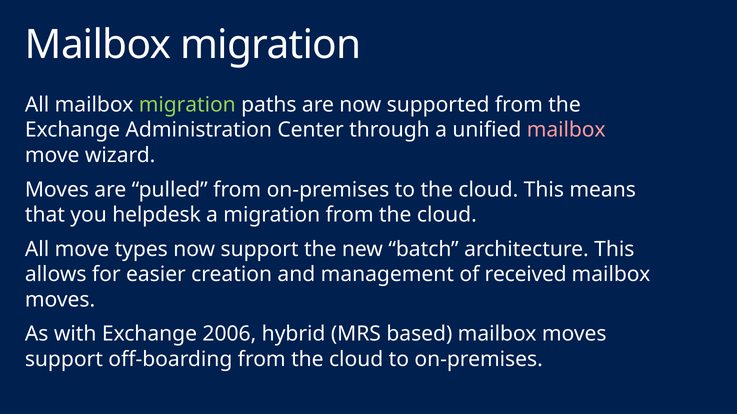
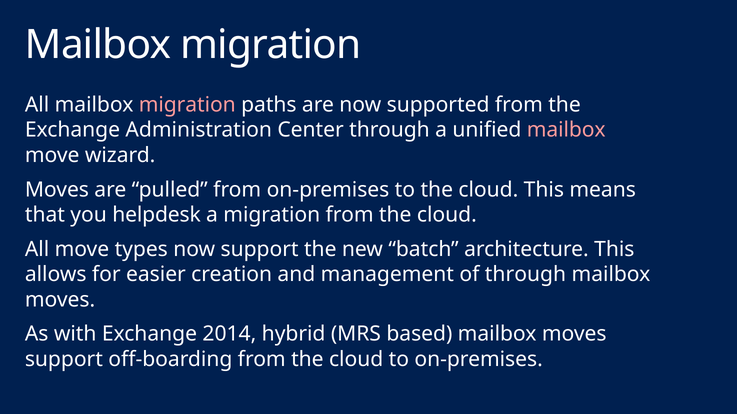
migration colour: light green -> pink (187, 105)
of received: received -> through (525, 275)
2006: 2006 -> 2014 (229, 334)
